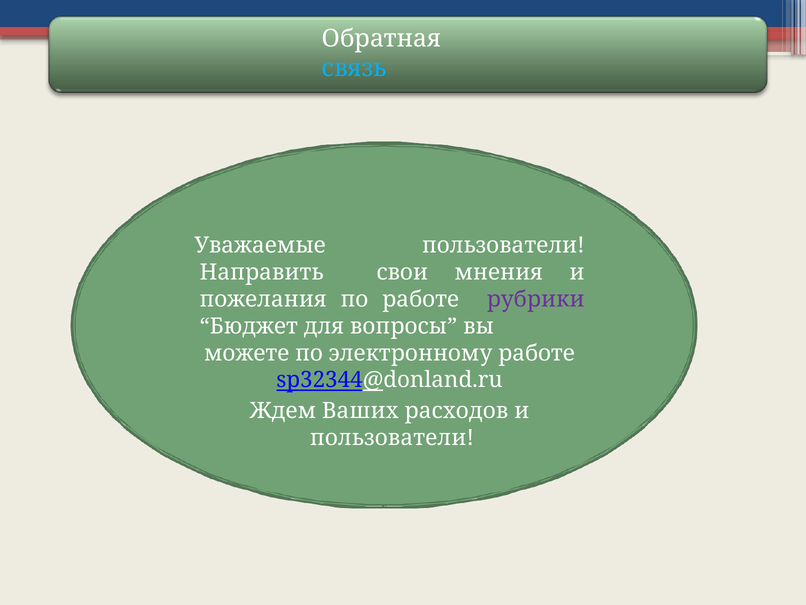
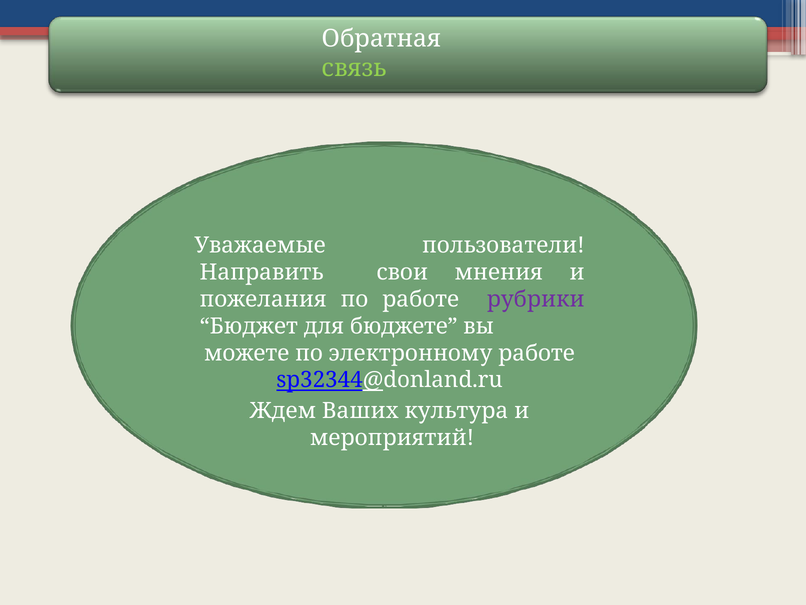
связь colour: light blue -> light green (354, 68)
вопросы: вопросы -> бюджете (404, 326)
расходов: расходов -> культура (456, 410)
пользователи: пользователи -> мероприятий (392, 437)
